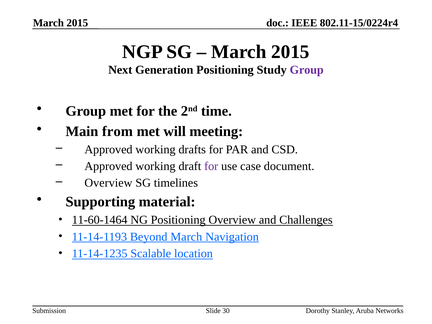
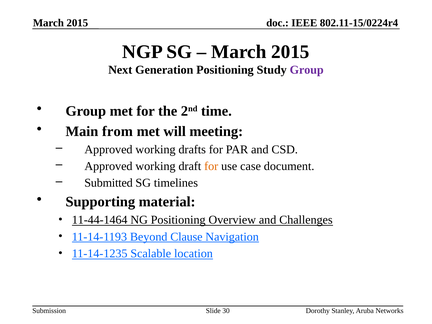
for colour: purple -> orange (211, 166)
Overview: Overview -> Submitted (109, 183)
11-60-1464: 11-60-1464 -> 11-44-1464 (100, 220)
Beyond March: March -> Clause (186, 237)
